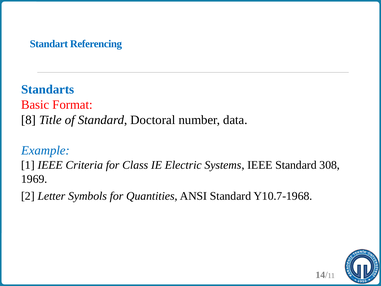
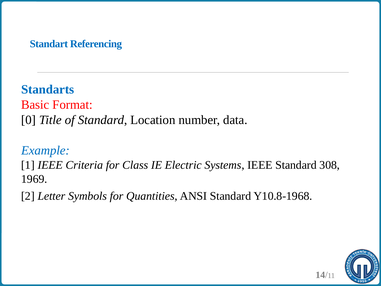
8: 8 -> 0 (29, 120)
Doctoral: Doctoral -> Location (153, 120)
Y10.7-1968: Y10.7-1968 -> Y10.8-1968 (283, 196)
